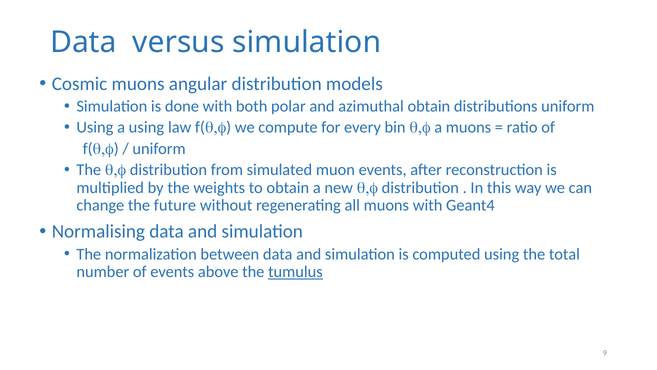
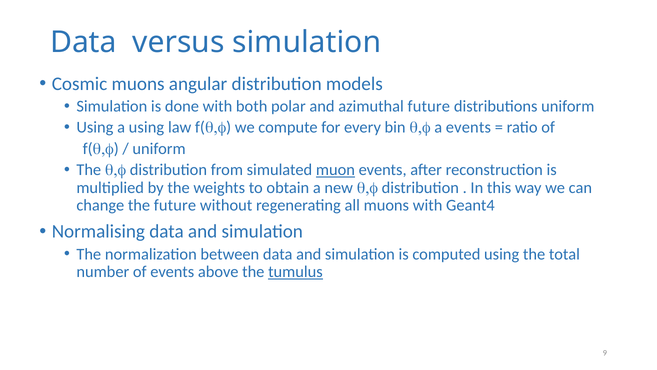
azimuthal obtain: obtain -> future (429, 106)
a muons: muons -> events (468, 127)
muon underline: none -> present (335, 170)
